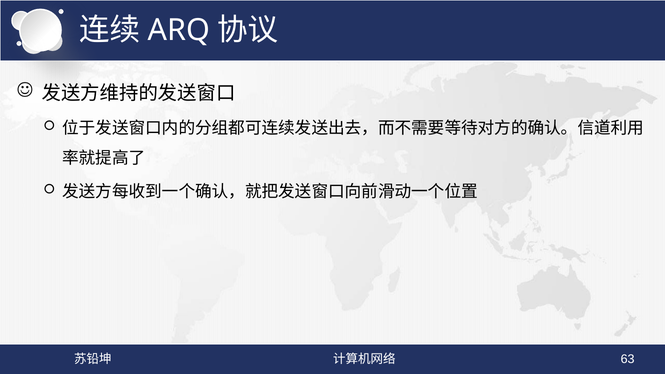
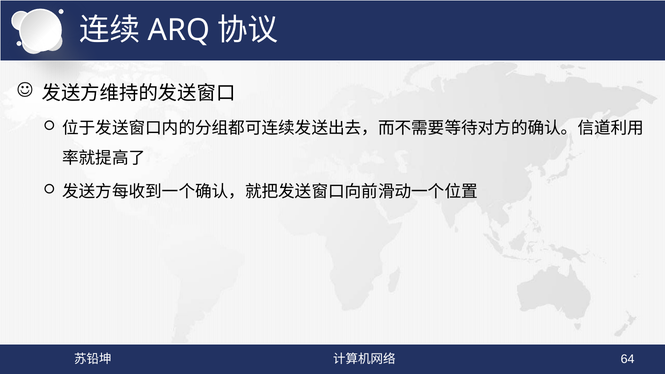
63: 63 -> 64 (628, 359)
